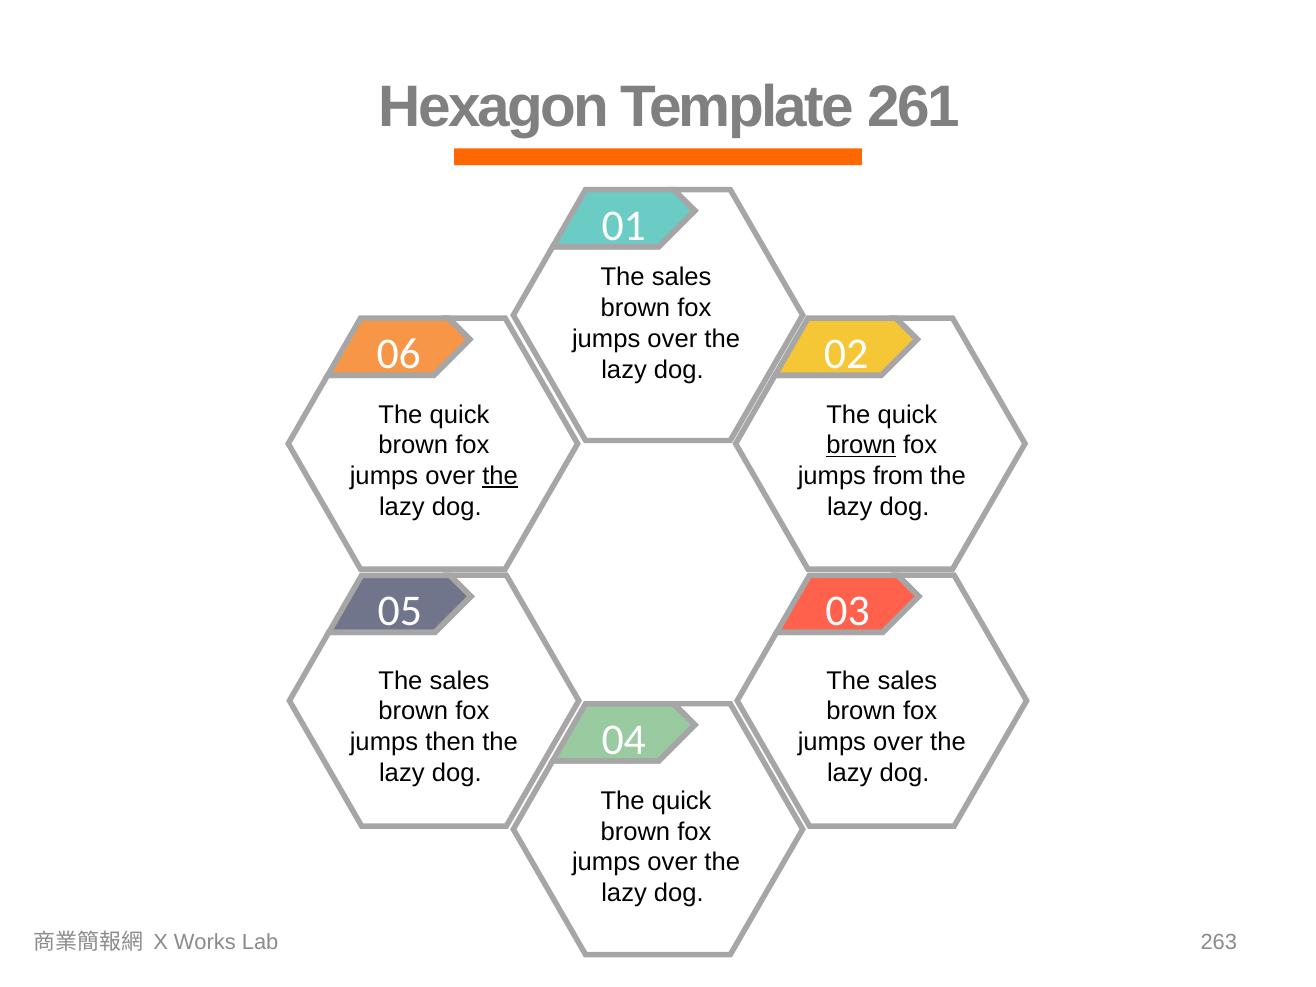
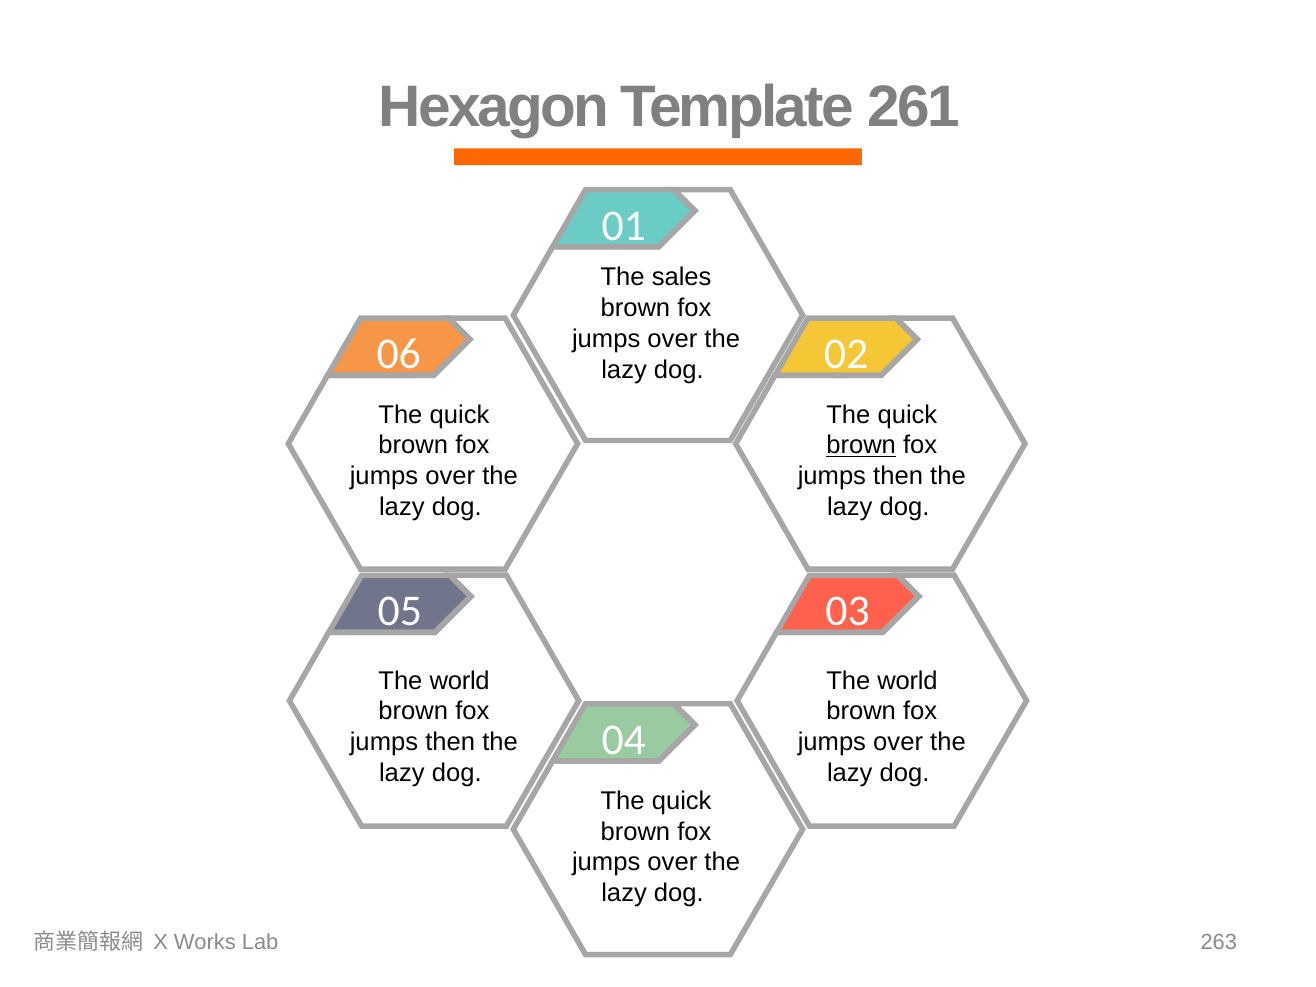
the underline: present -> none (500, 476)
from: from -> then (898, 476)
sales: sales -> world (460, 681)
sales: sales -> world (908, 681)
